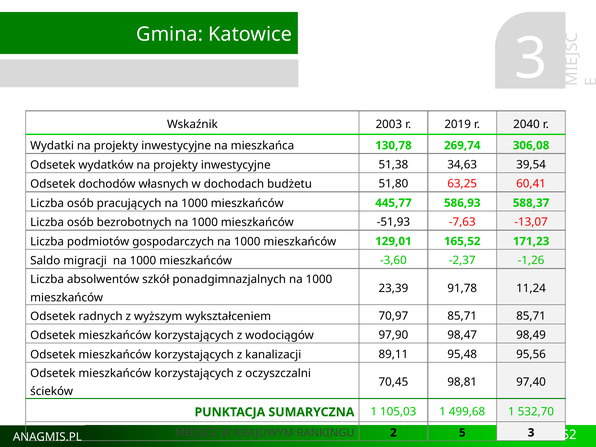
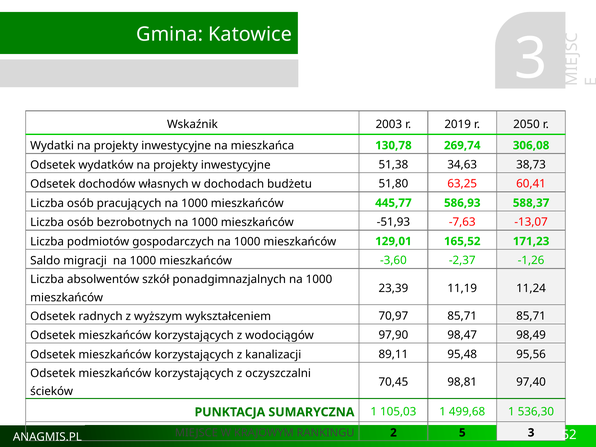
2040: 2040 -> 2050 (526, 124)
39,54: 39,54 -> 38,73 (531, 165)
91,78: 91,78 -> 11,19 (462, 288)
532,70: 532,70 -> 536,30 (536, 412)
